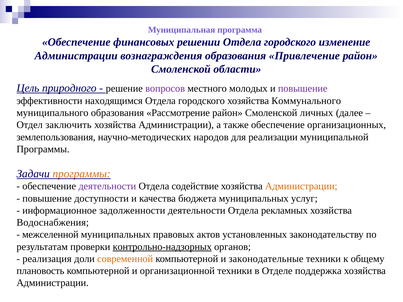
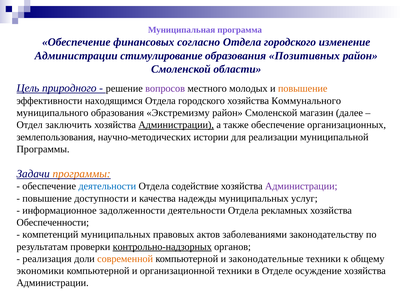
решении: решении -> согласно (199, 42)
вознаграждения: вознаграждения -> стимулирование (161, 56)
Привлечение: Привлечение -> Позитивных (304, 56)
повышение colour: purple -> orange (303, 89)
Рассмотрение: Рассмотрение -> Экстремизму (178, 113)
личных: личных -> магазин (317, 113)
Администрации underline: none -> present (176, 125)
народов: народов -> истории (211, 137)
деятельности colour: purple -> blue (107, 186)
Администрации colour: orange -> purple (301, 186)
бюджета: бюджета -> надежды (197, 199)
Водоснабжения: Водоснабжения -> Обеспеченности (53, 223)
межселенной: межселенной -> компетенций (50, 235)
установленных: установленных -> заболеваниями (255, 235)
плановость: плановость -> экономики (40, 271)
поддержка: поддержка -> осуждение (318, 271)
